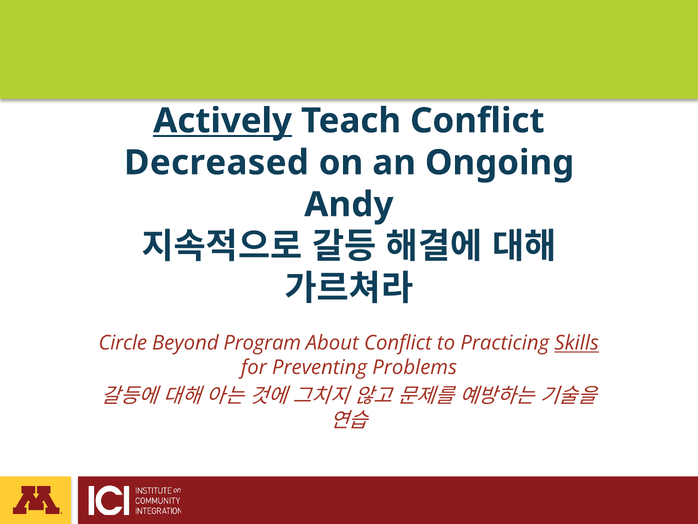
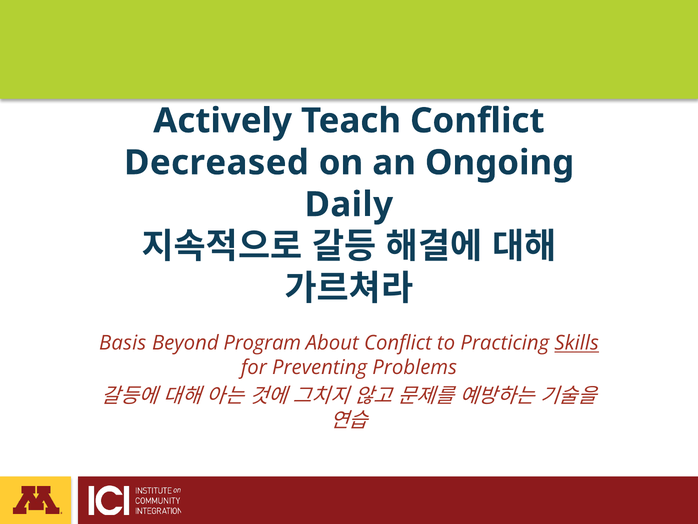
Actively underline: present -> none (223, 121)
Andy: Andy -> Daily (349, 204)
Circle: Circle -> Basis (123, 343)
